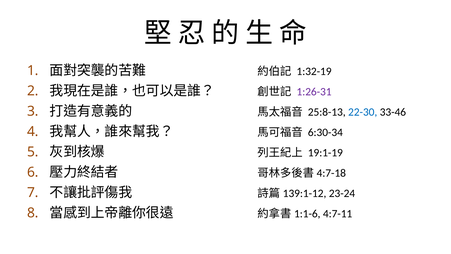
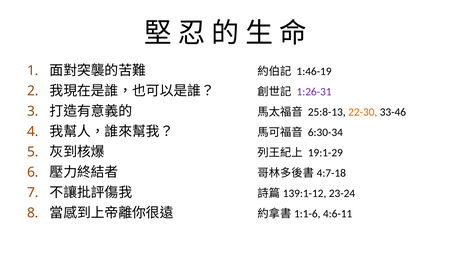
1:32-19: 1:32-19 -> 1:46-19 (314, 72)
22-30 colour: blue -> orange (363, 112)
19:1-19: 19:1-19 -> 19:1-29 (325, 153)
4:7-11: 4:7-11 -> 4:6-11 (338, 214)
